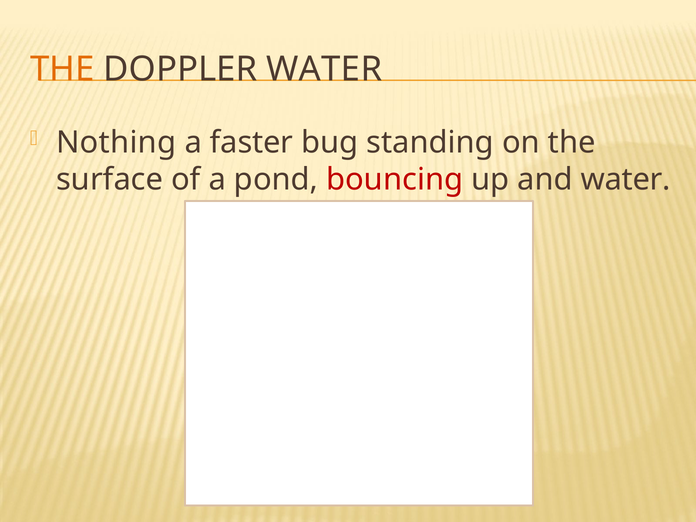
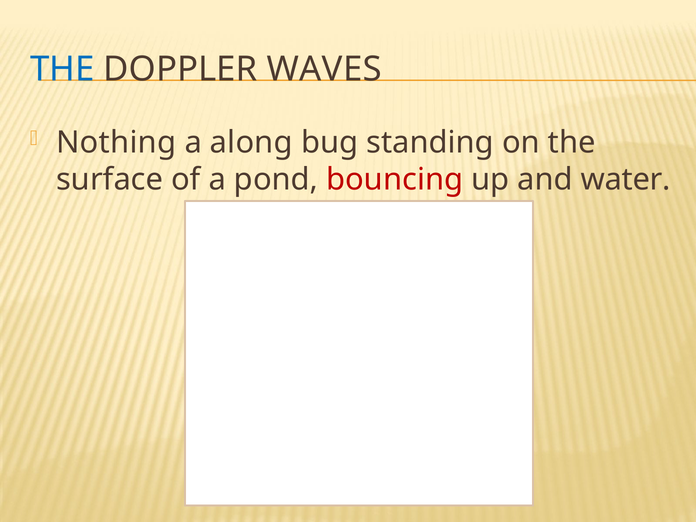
THE colour: orange -> blue (62, 69)
DOPPLER WATER: WATER -> WAVES (324, 69)
faster: faster -> along (251, 142)
